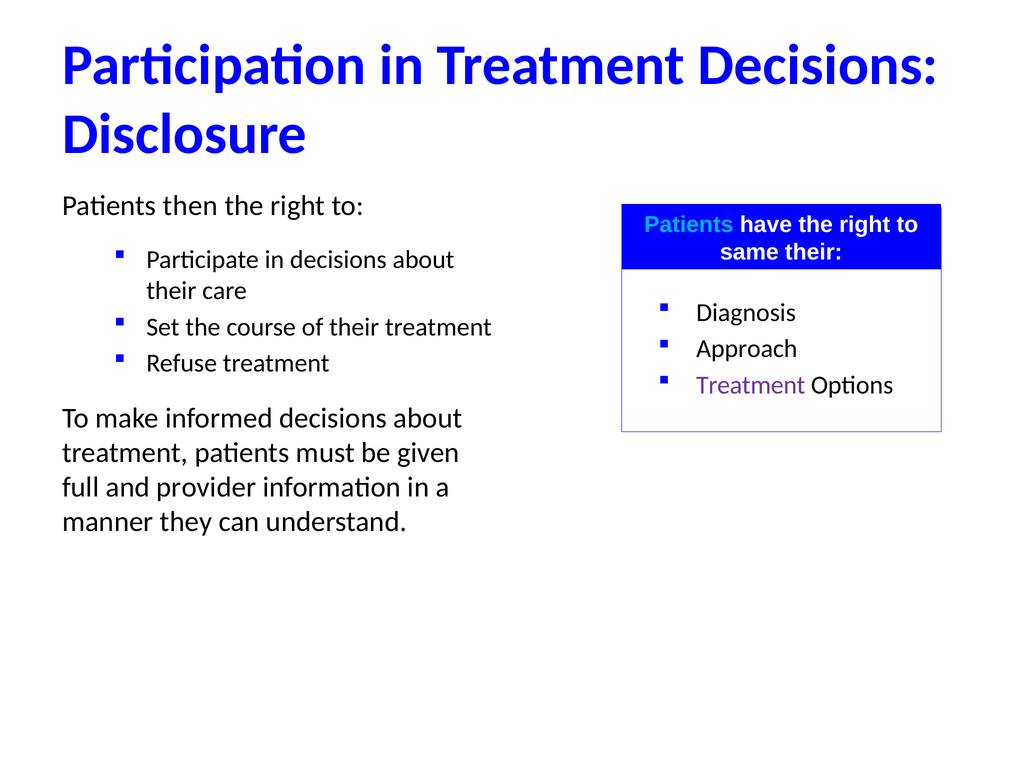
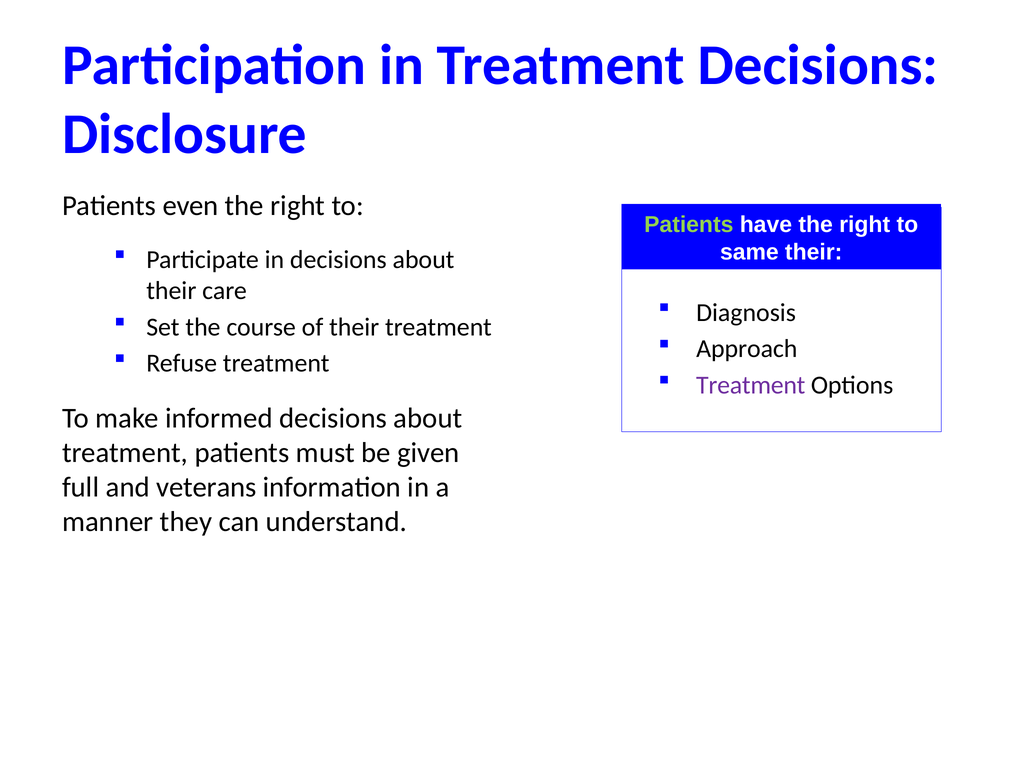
then: then -> even (191, 206)
Patients colour: light blue -> light green (689, 224)
provider: provider -> veterans (206, 487)
